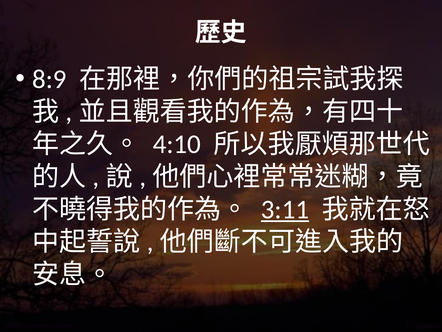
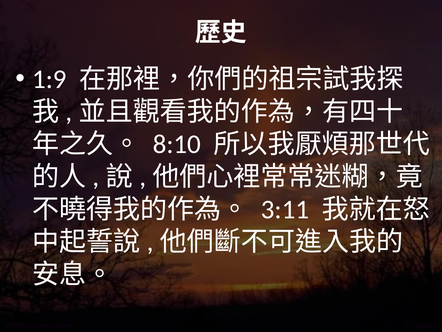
8:9: 8:9 -> 1:9 (49, 79)
4:10: 4:10 -> 8:10 (177, 144)
3:11 underline: present -> none (285, 209)
